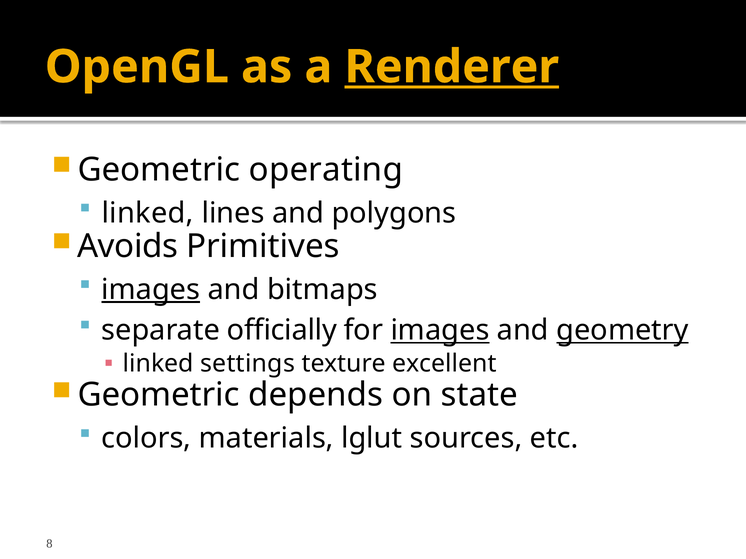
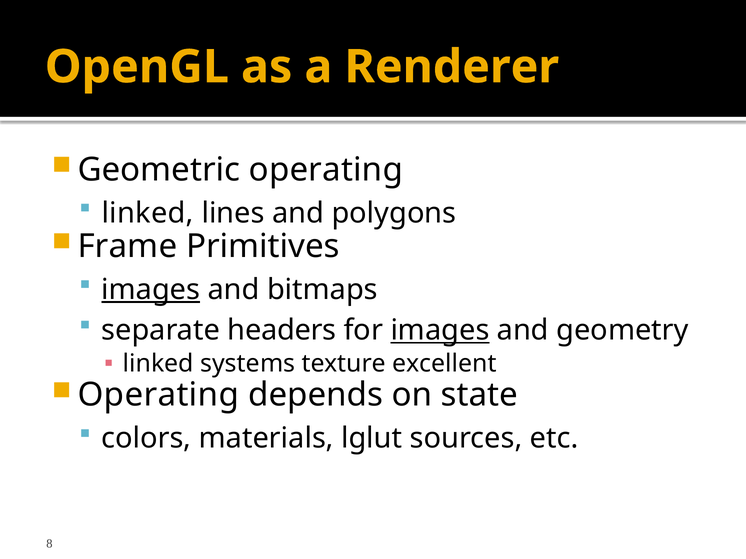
Renderer underline: present -> none (452, 67)
Avoids: Avoids -> Frame (127, 246)
officially: officially -> headers (282, 330)
geometry underline: present -> none (623, 330)
settings: settings -> systems (248, 364)
Geometric: Geometric -> Operating (158, 395)
